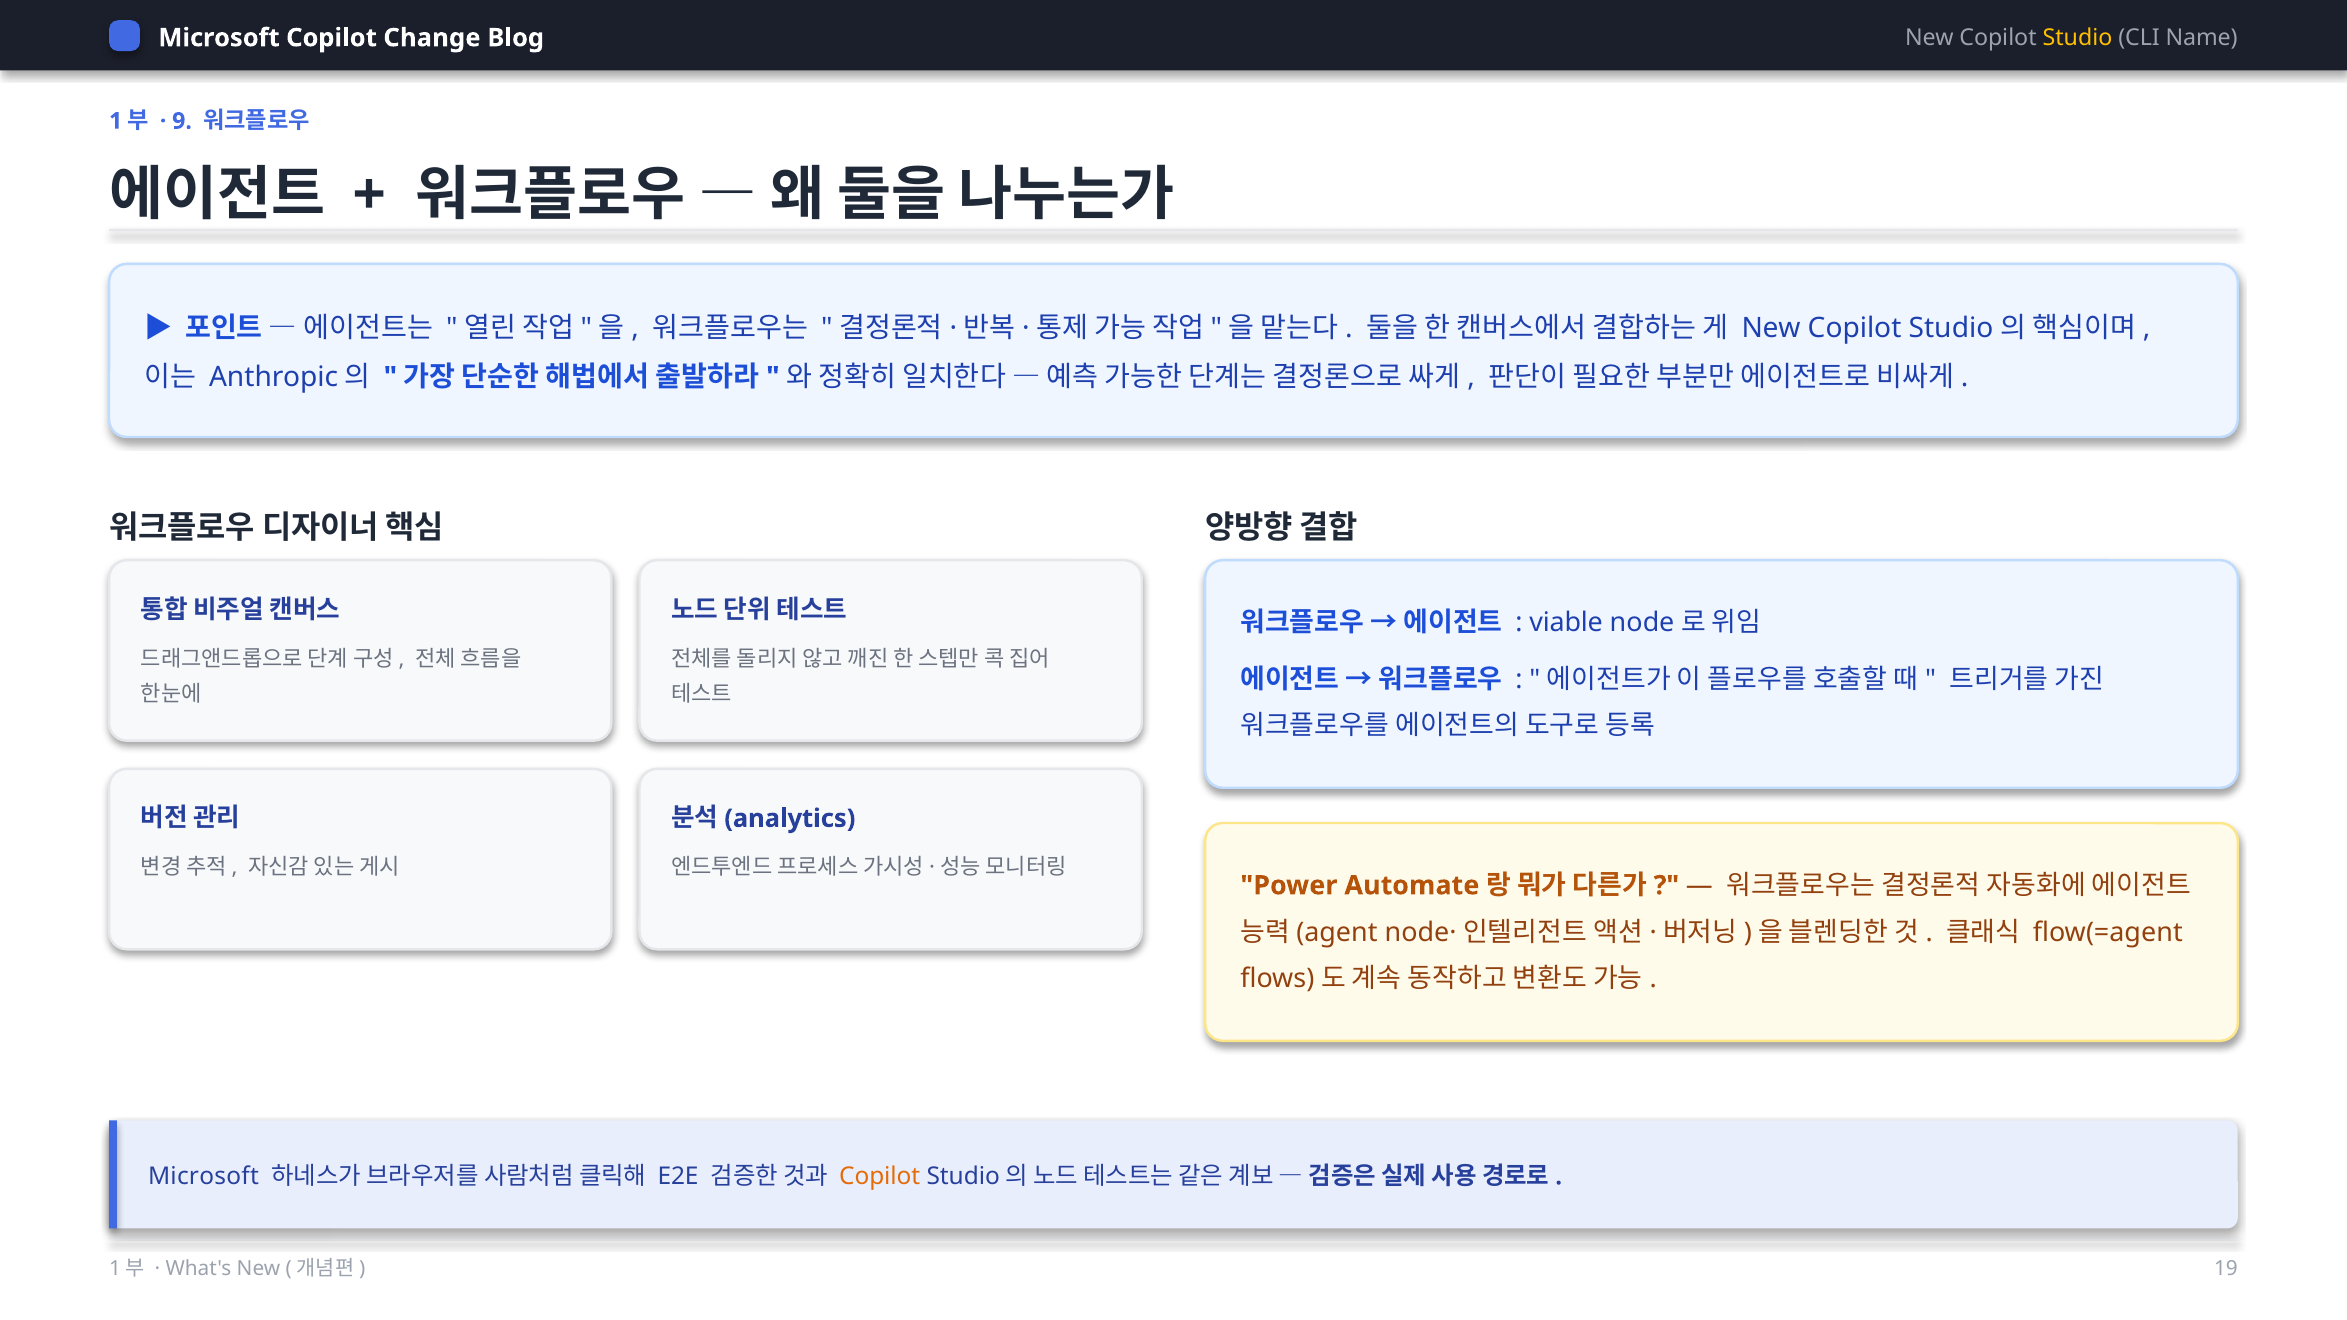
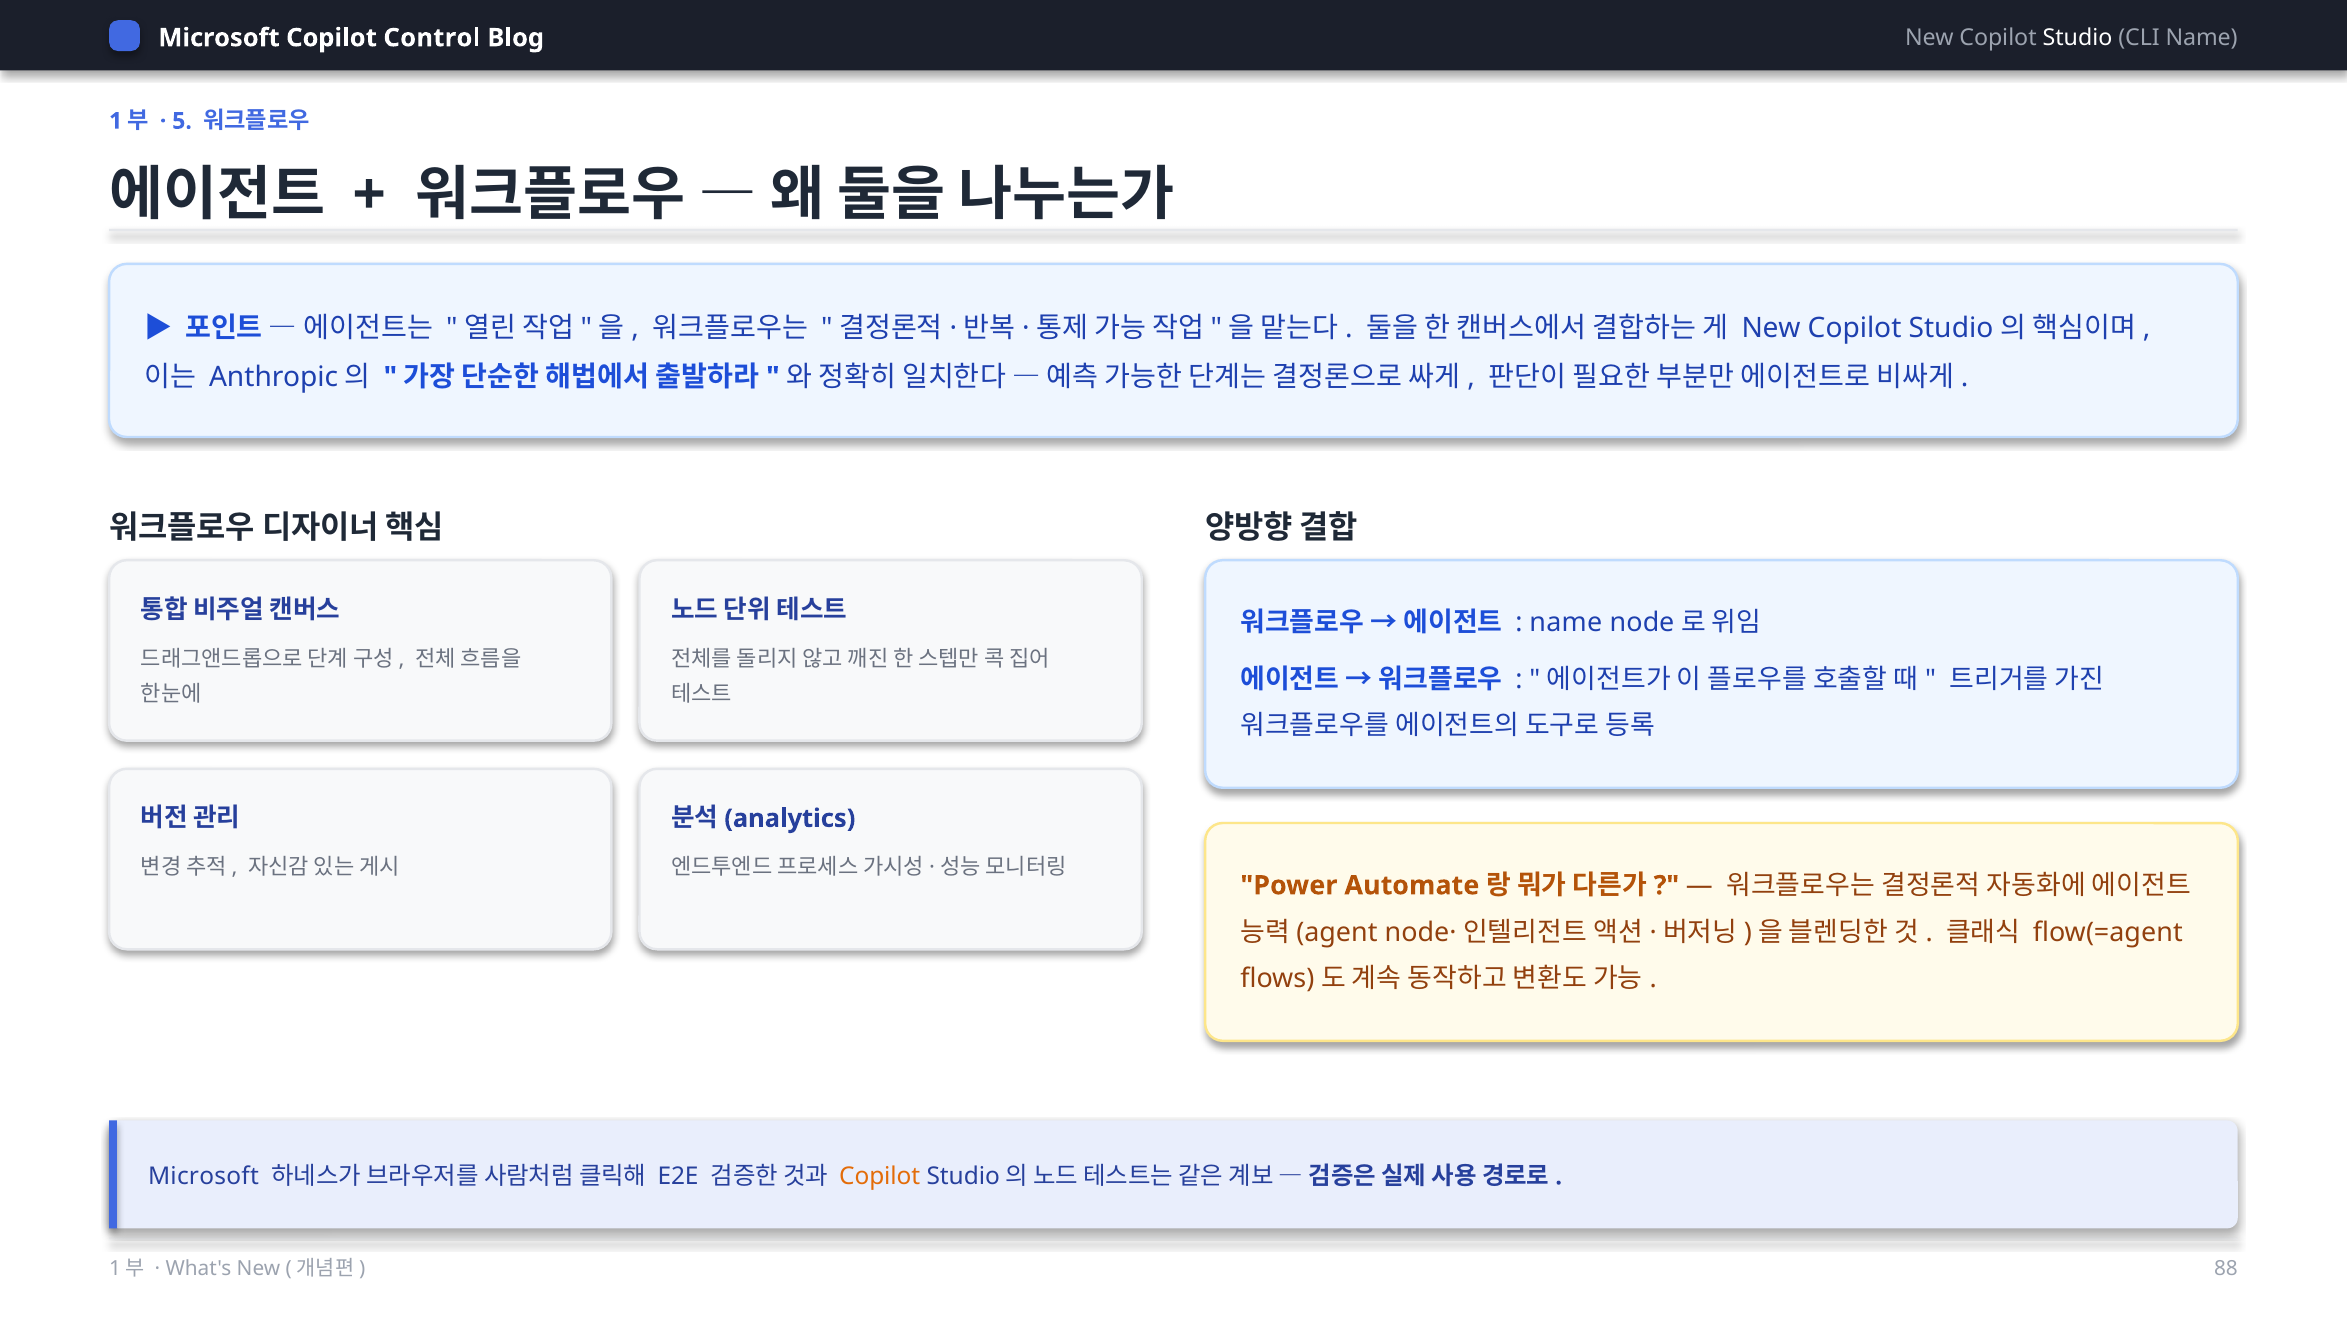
Change: Change -> Control (432, 38)
Studio colour: yellow -> white (2077, 38)
9: 9 -> 5 (182, 121)
viable: viable -> name (1566, 623)
19: 19 -> 88 (2226, 1269)
